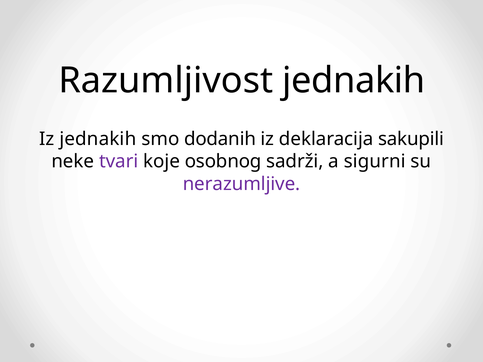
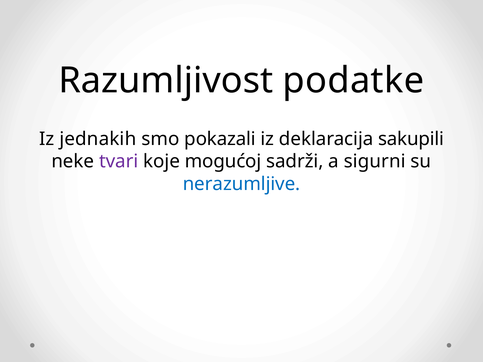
Razumljivost jednakih: jednakih -> podatke (353, 80)
dodanih: dodanih -> pokazali (220, 139)
osobnog: osobnog -> mogućoj (223, 162)
nerazumljive colour: purple -> blue (242, 184)
